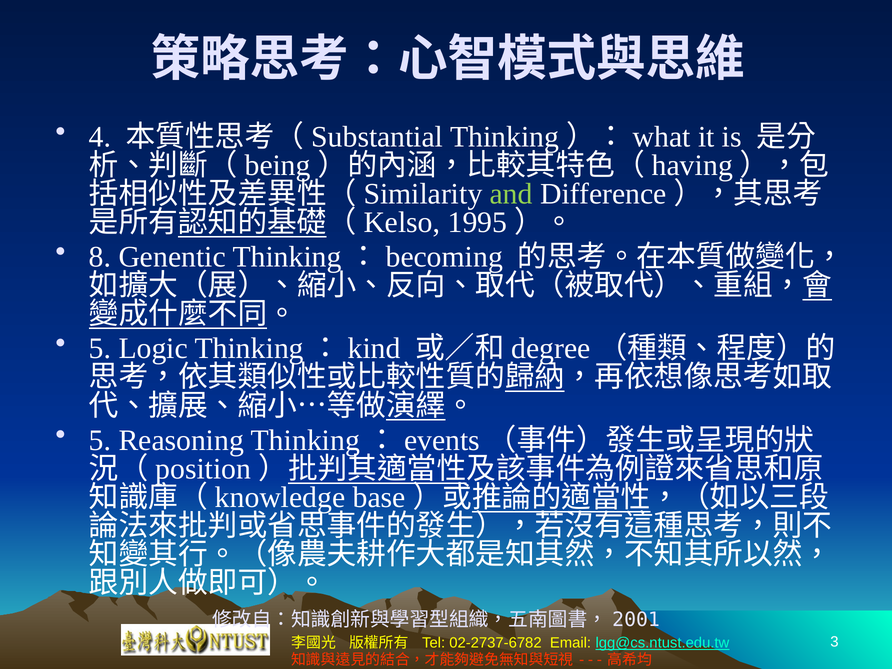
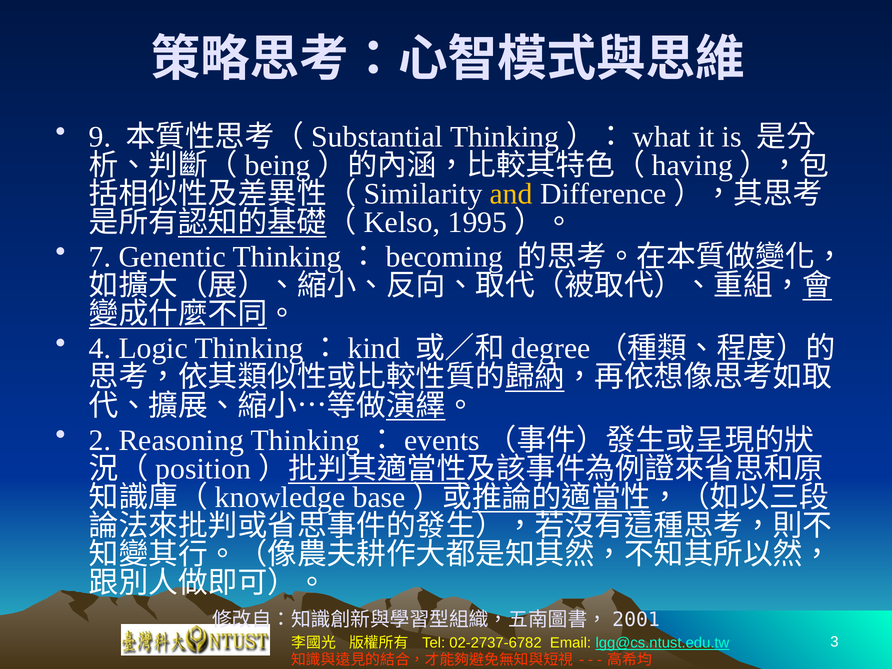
4: 4 -> 9 (100, 137)
and colour: light green -> yellow (511, 194)
8: 8 -> 7 (100, 257)
5: 5 -> 4 (100, 349)
5: 5 -> 2 (100, 440)
